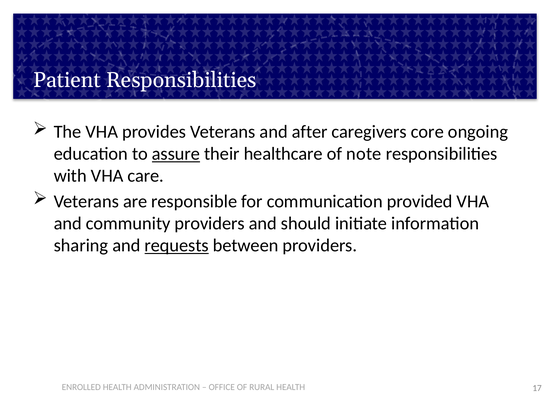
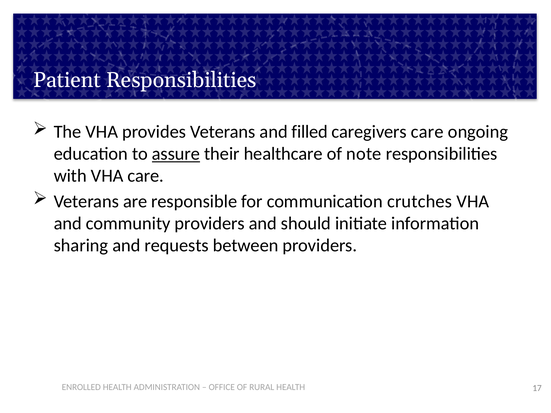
after: after -> filled (310, 132)
caregivers core: core -> care (427, 132)
provided: provided -> crutches (420, 202)
requests underline: present -> none (177, 246)
